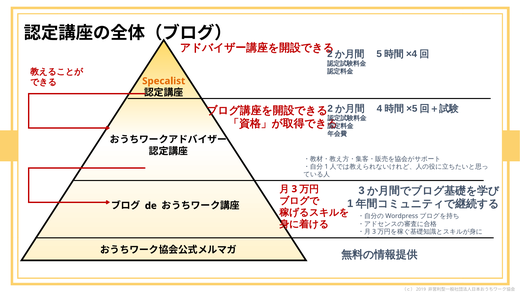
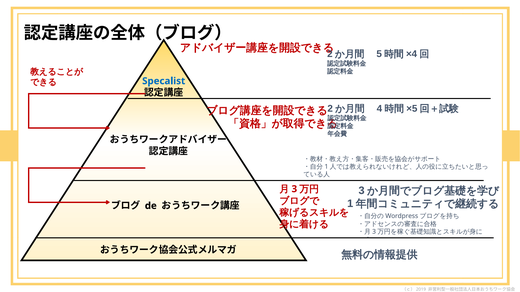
Specalist colour: orange -> blue (164, 81)
